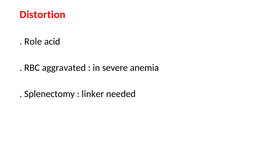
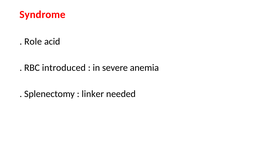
Distortion: Distortion -> Syndrome (43, 15)
aggravated: aggravated -> introduced (64, 67)
